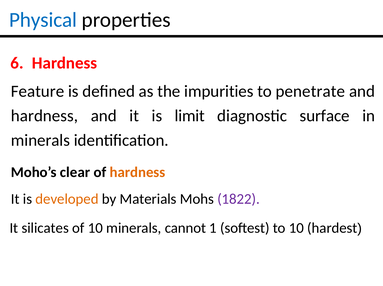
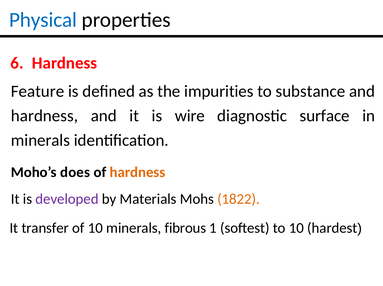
penetrate: penetrate -> substance (310, 91)
limit: limit -> wire (190, 116)
clear: clear -> does (75, 172)
developed colour: orange -> purple (67, 199)
1822 colour: purple -> orange (239, 199)
silicates: silicates -> transfer (45, 228)
cannot: cannot -> fibrous (185, 228)
